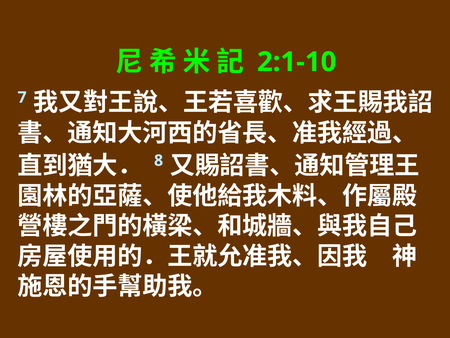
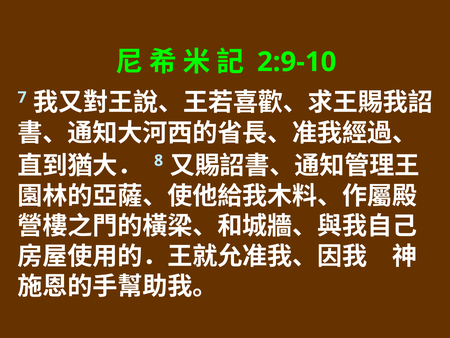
2:1-10: 2:1-10 -> 2:9-10 (297, 62)
